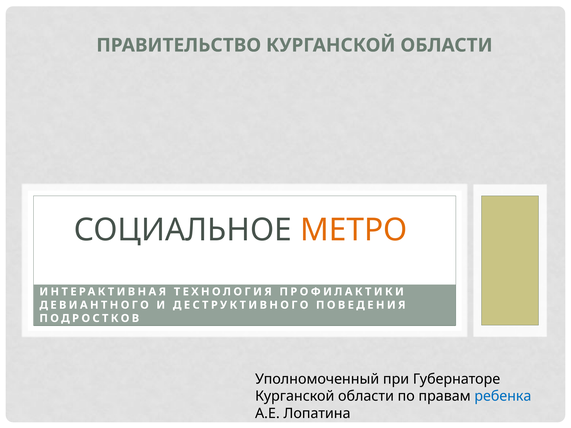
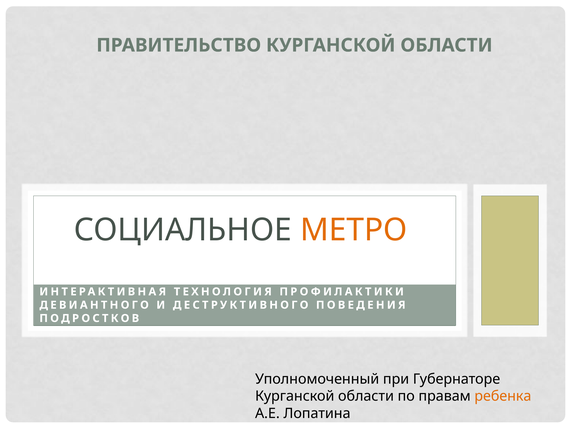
ребенка colour: blue -> orange (503, 396)
